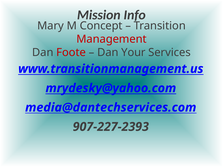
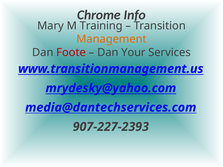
Mission: Mission -> Chrome (99, 15)
Concept: Concept -> Training (101, 26)
Management colour: red -> orange (111, 39)
